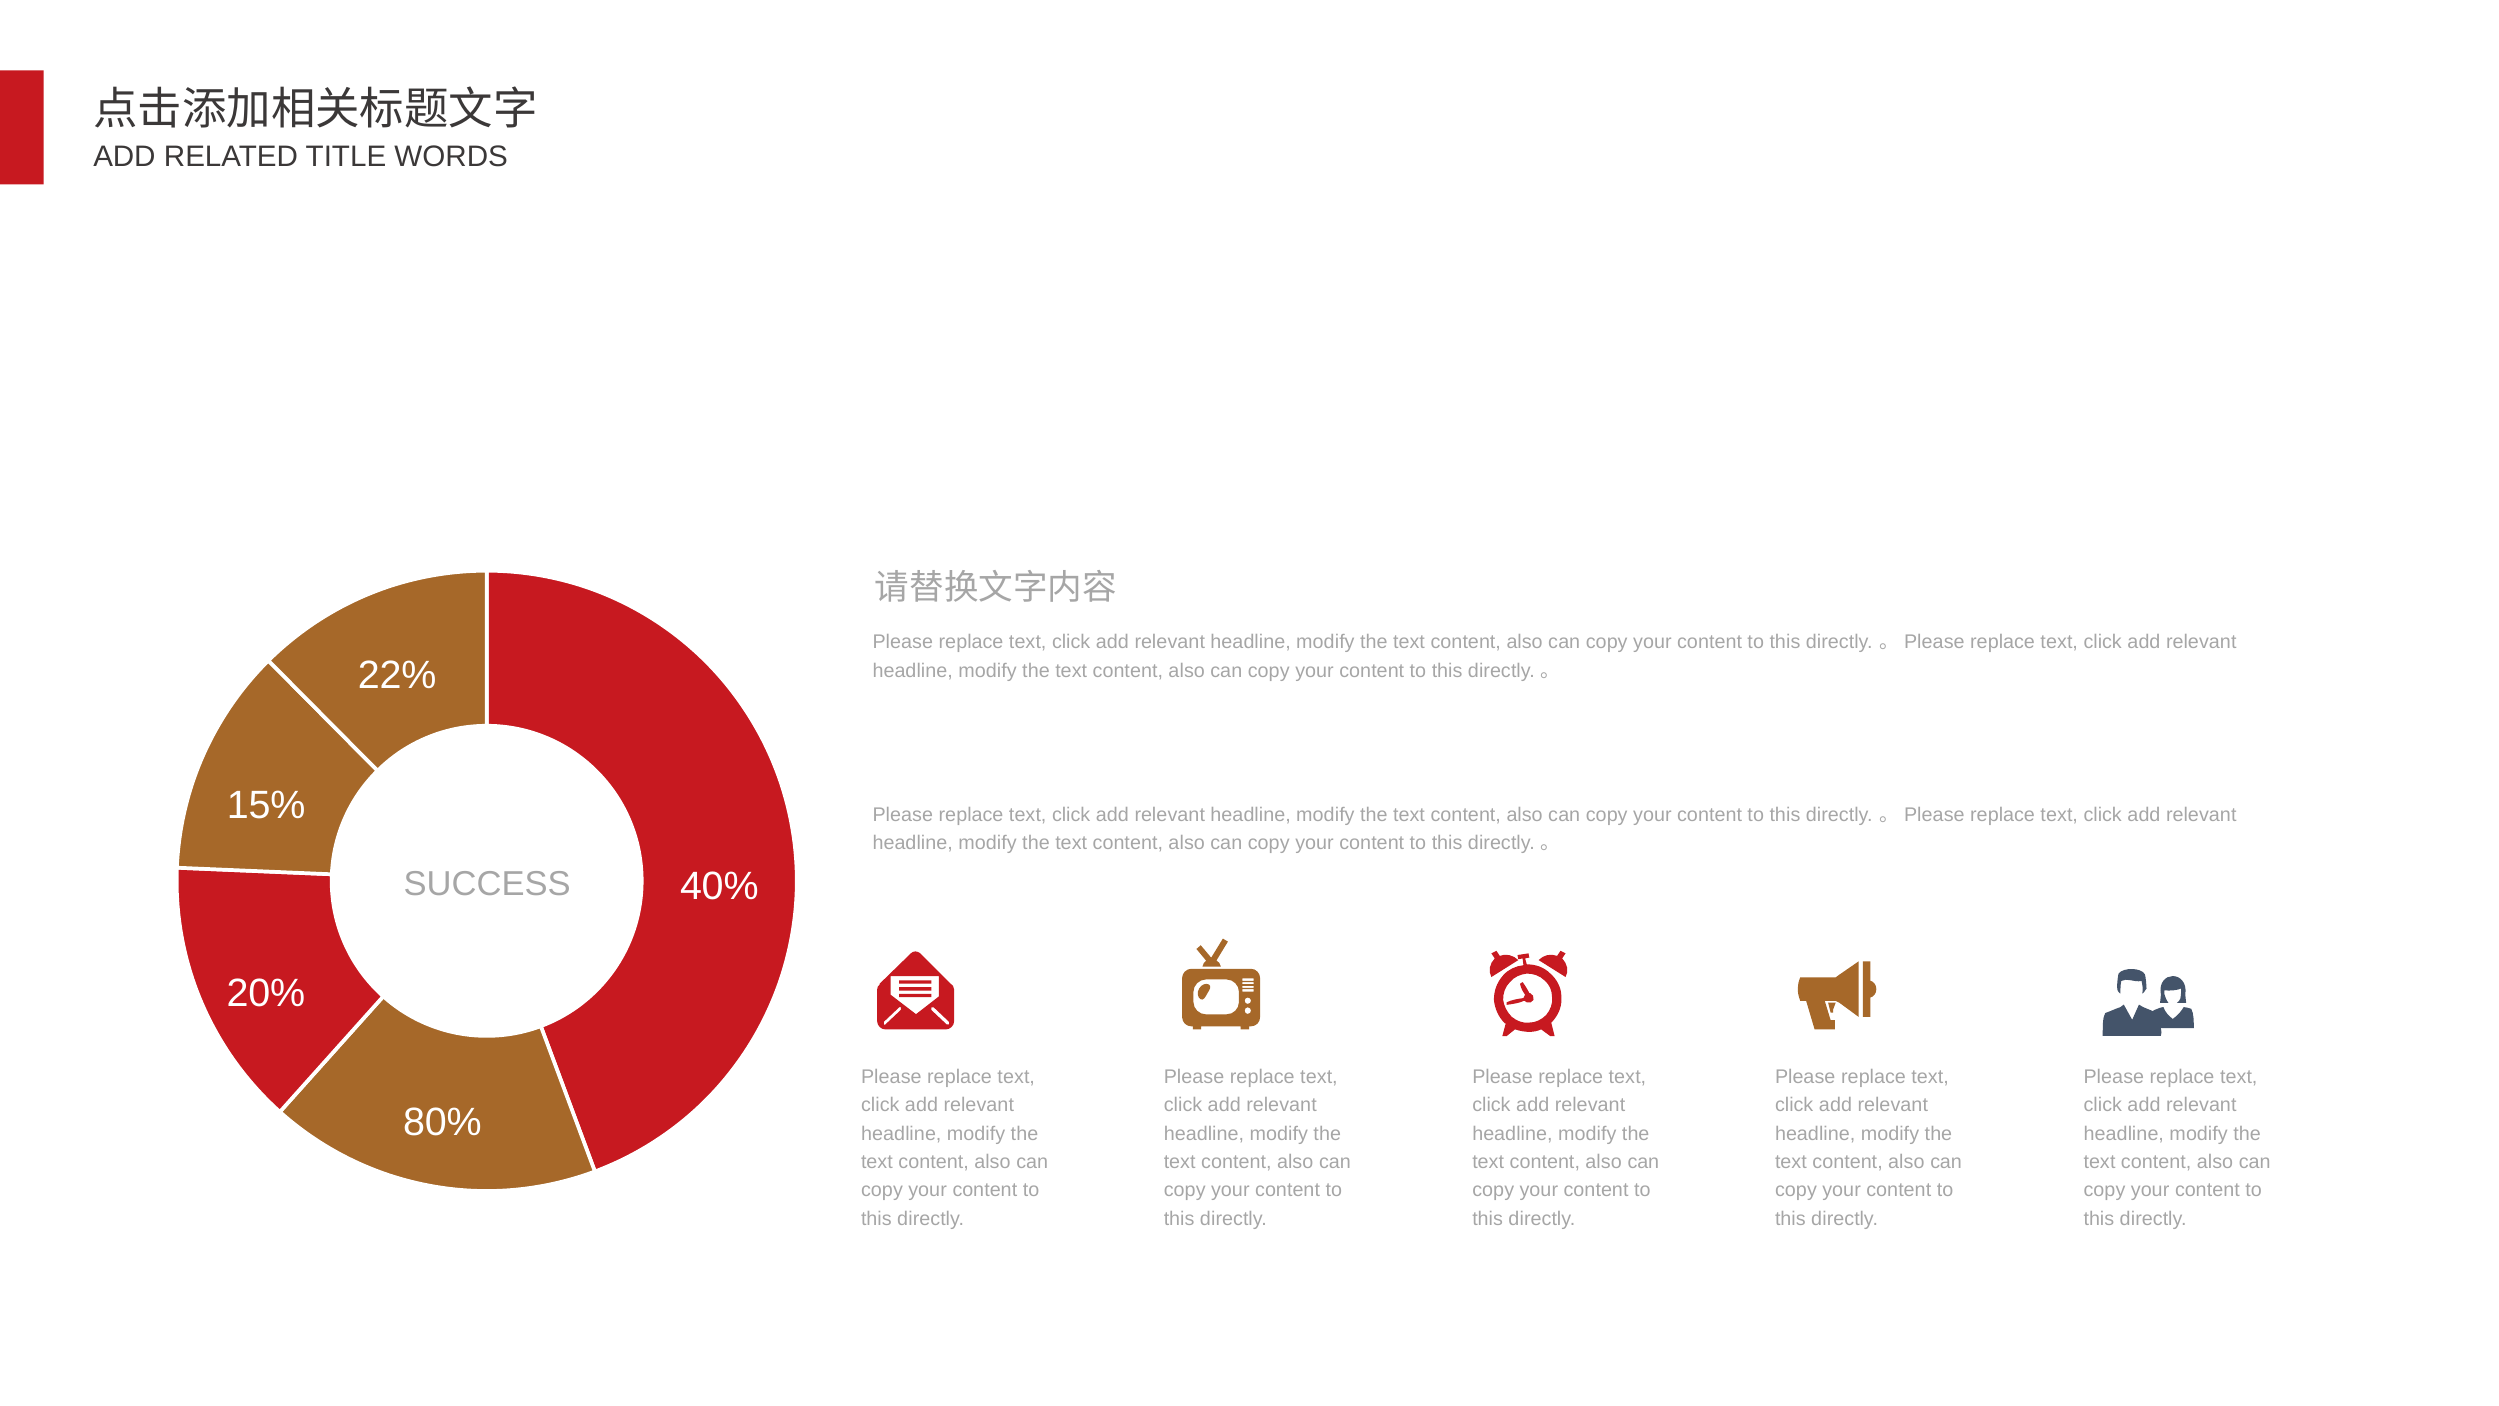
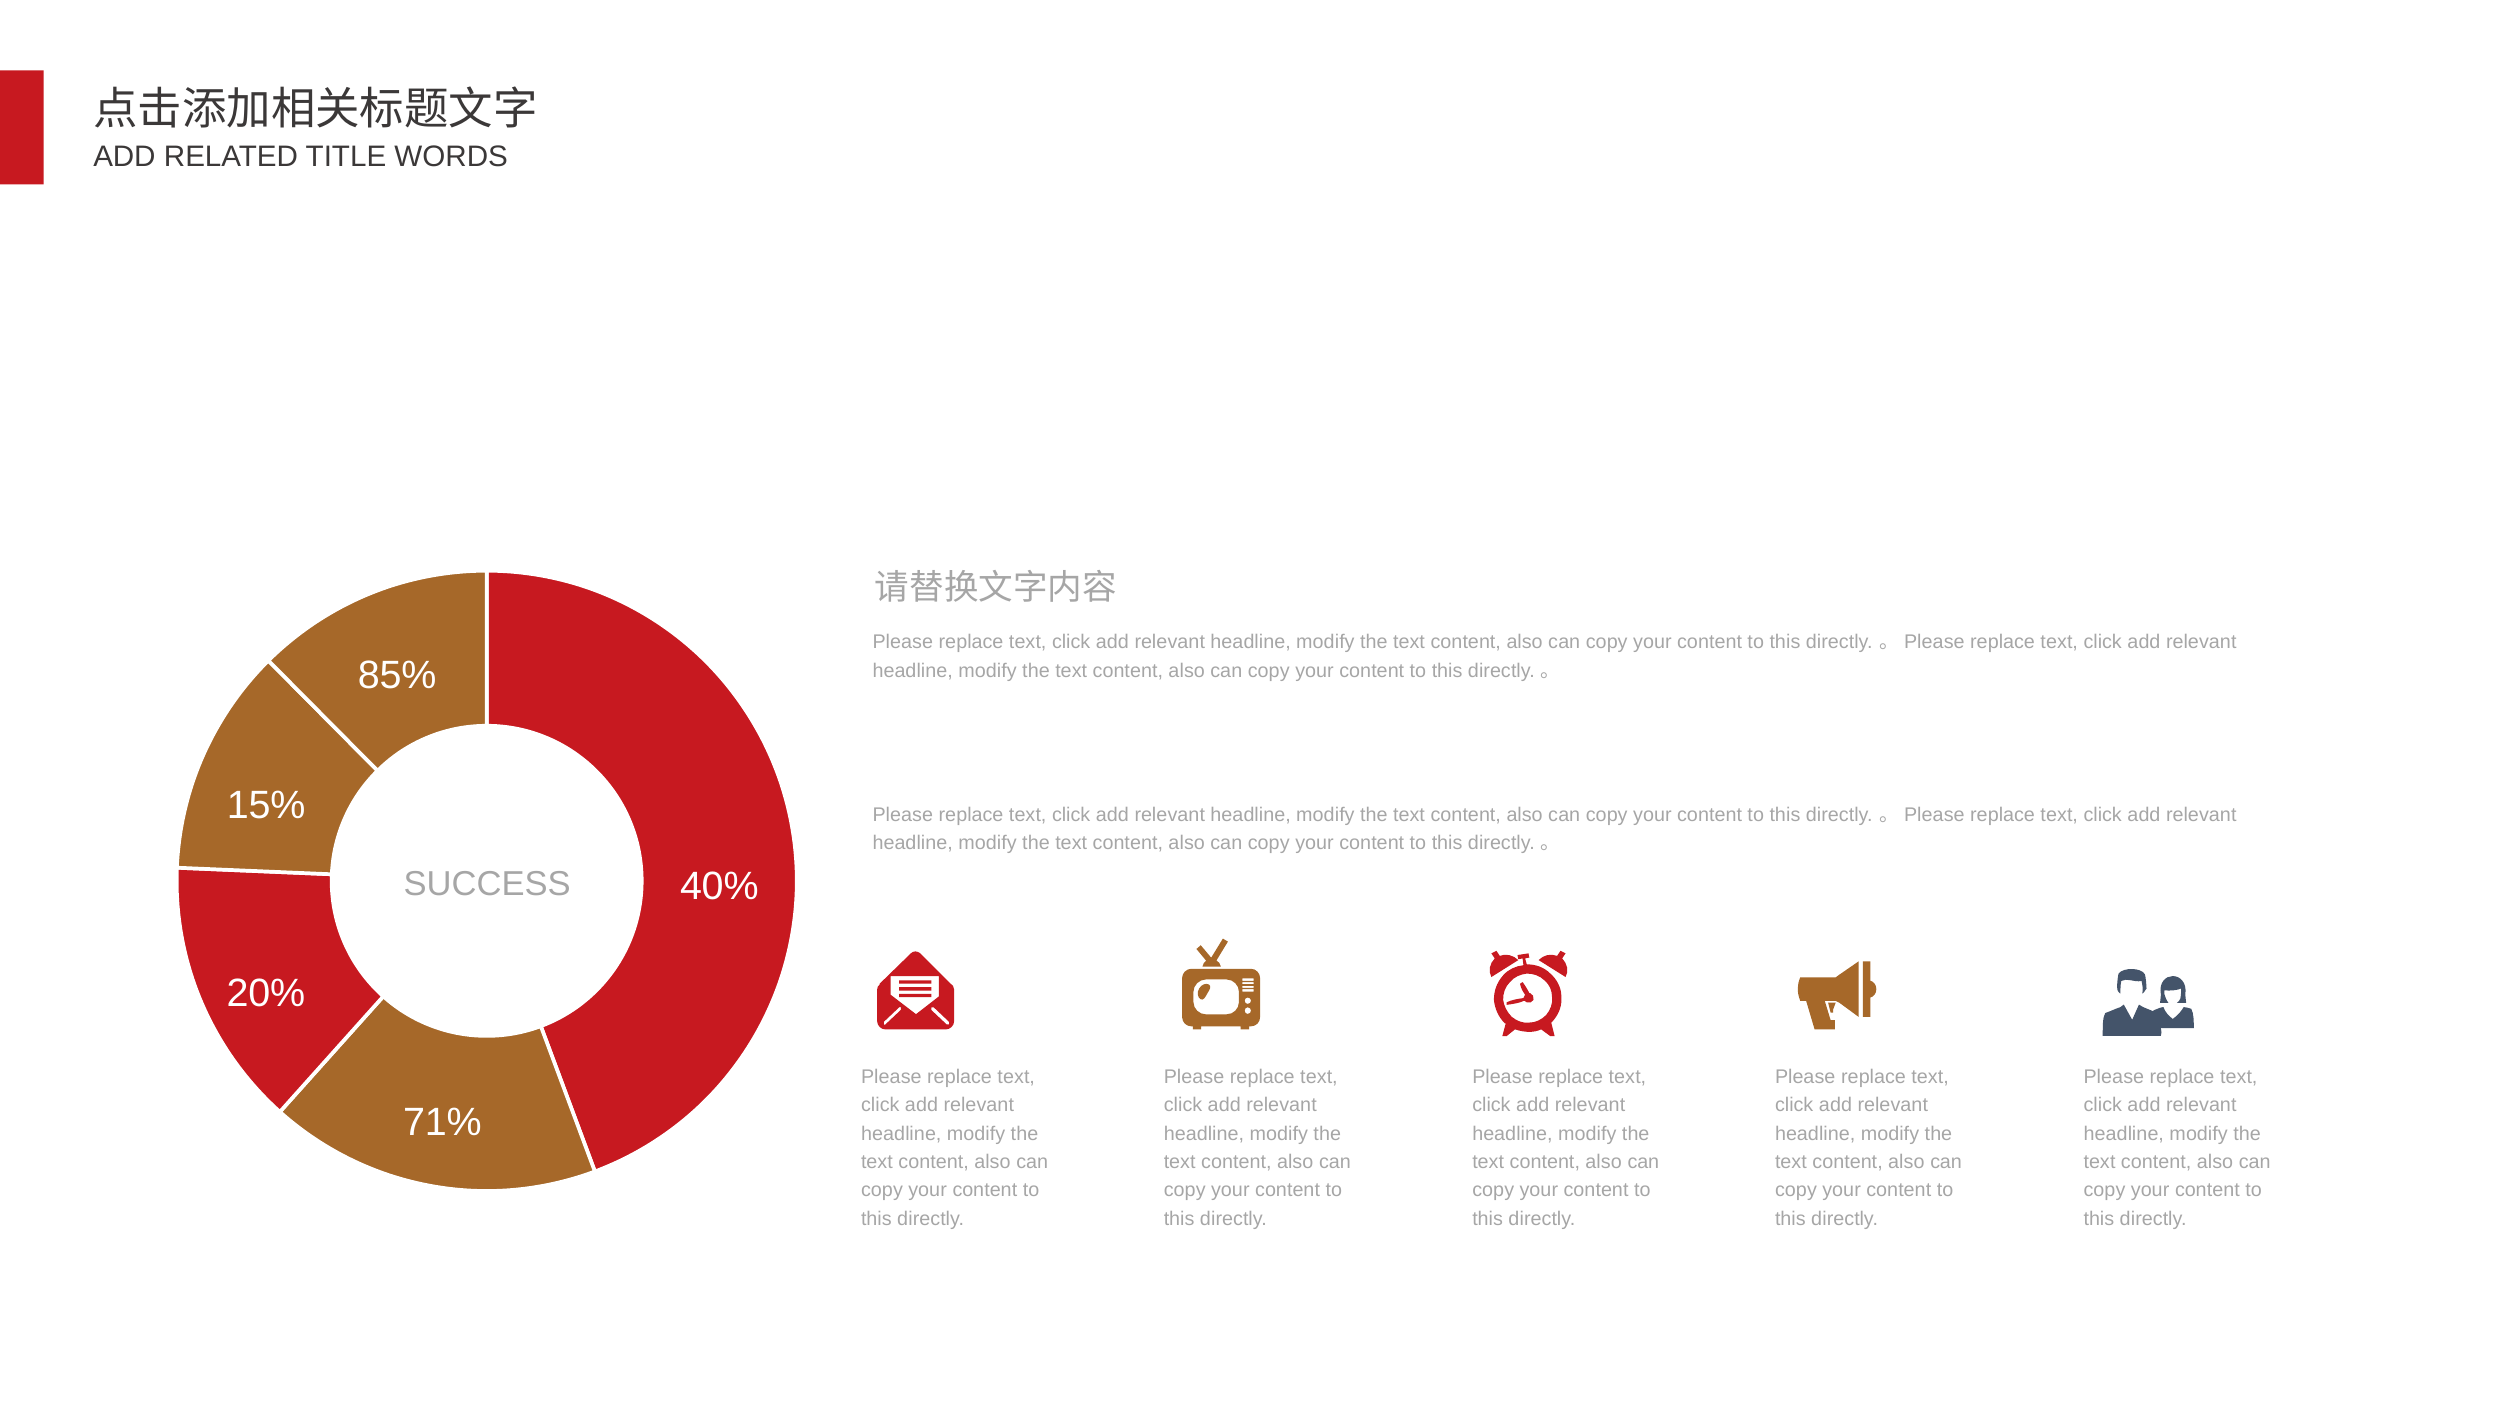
22%: 22% -> 85% (397, 676)
80%: 80% -> 71% (442, 1122)
